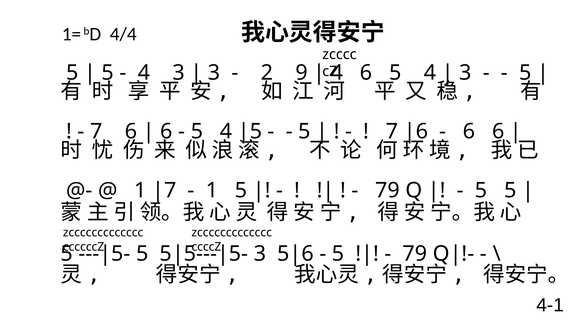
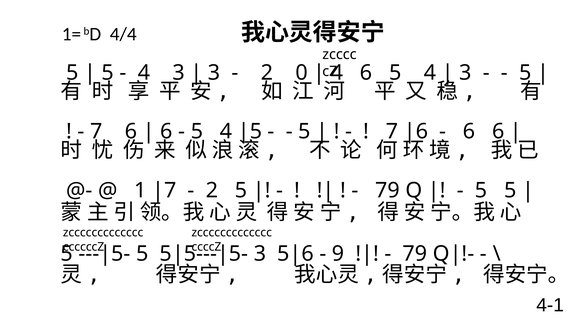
9: 9 -> 0 (302, 73)
1: 1 -> 2 (212, 191)
5: 5 -> 9 (338, 254)
